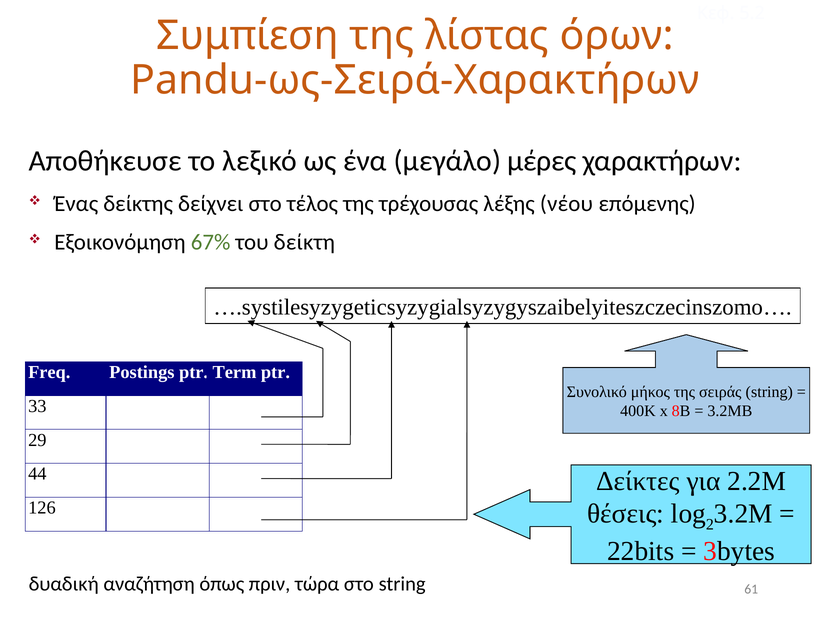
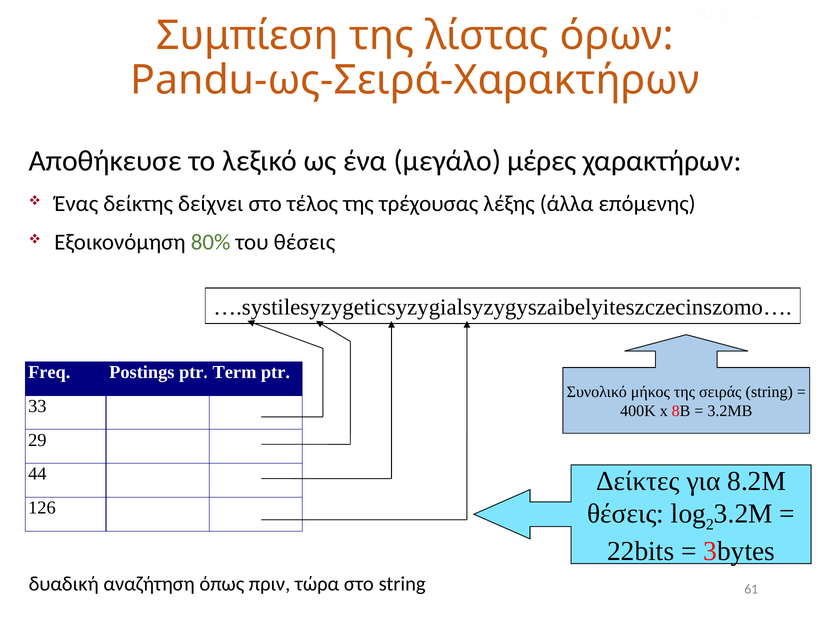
νέου: νέου -> άλλα (567, 204)
67%: 67% -> 80% (211, 242)
του δείκτη: δείκτη -> θέσεις (304, 242)
2.2M: 2.2M -> 8.2M (757, 481)
